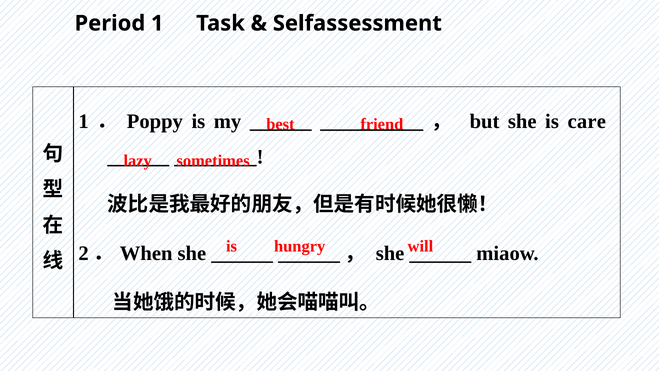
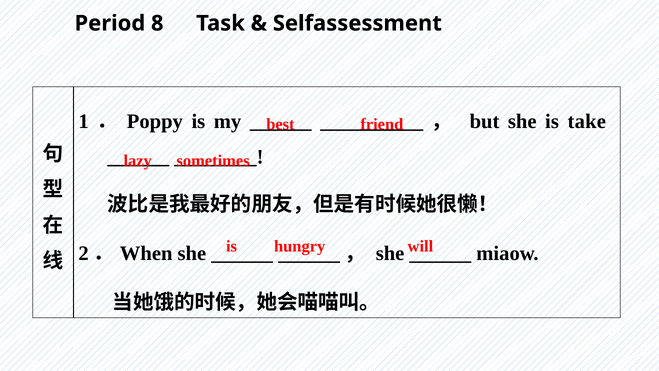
Period 1: 1 -> 8 (157, 23)
care: care -> take (587, 121)
